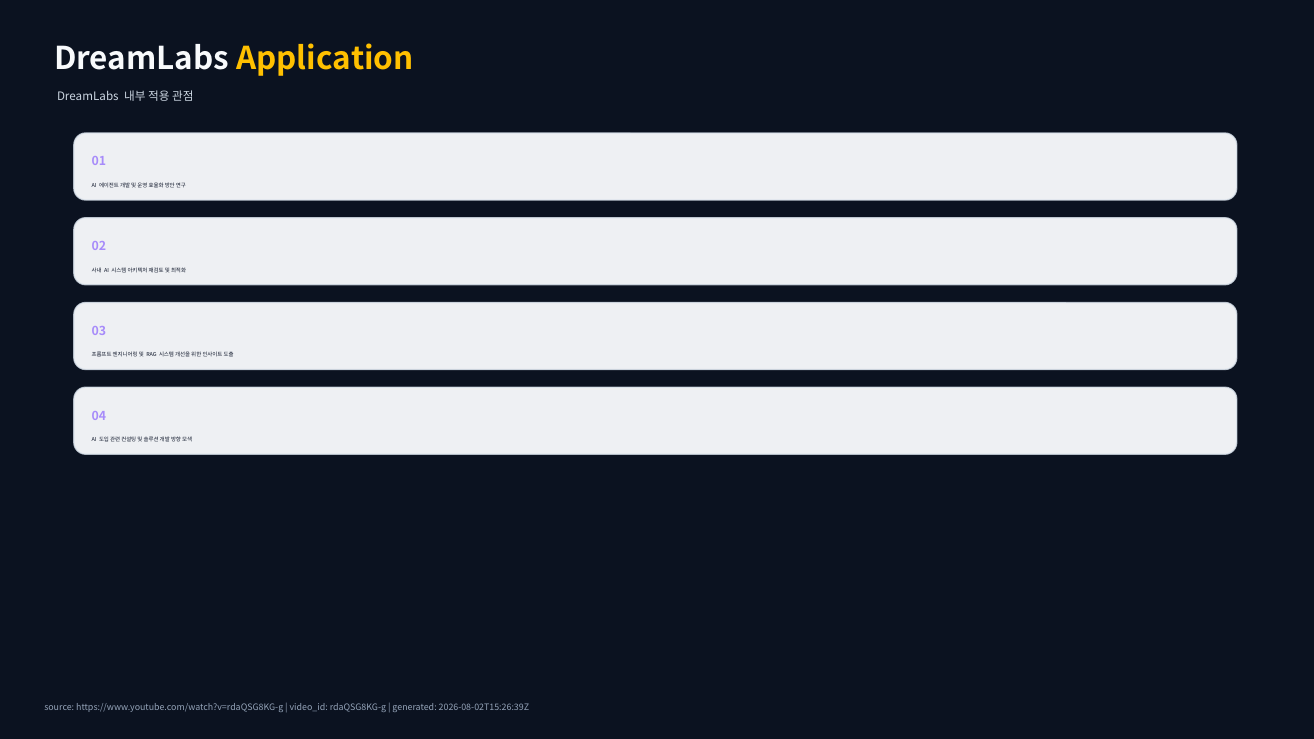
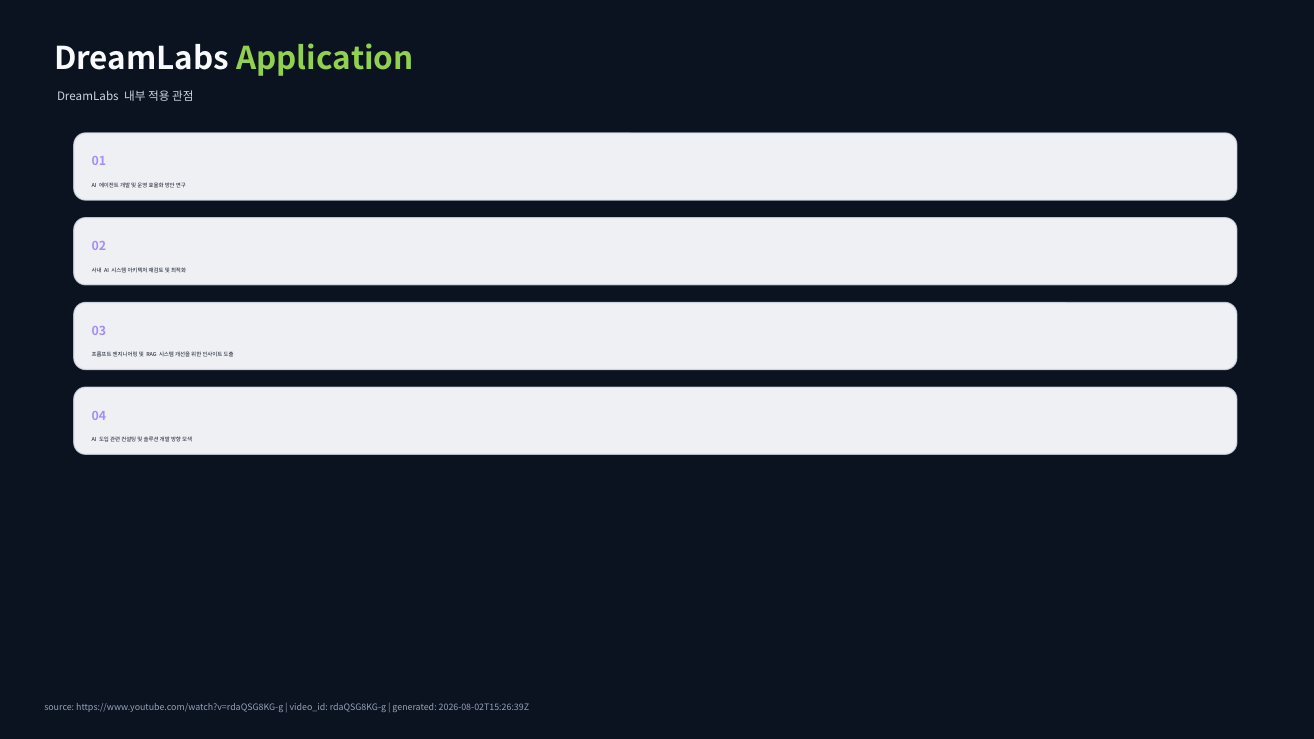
Application colour: yellow -> light green (325, 59)
